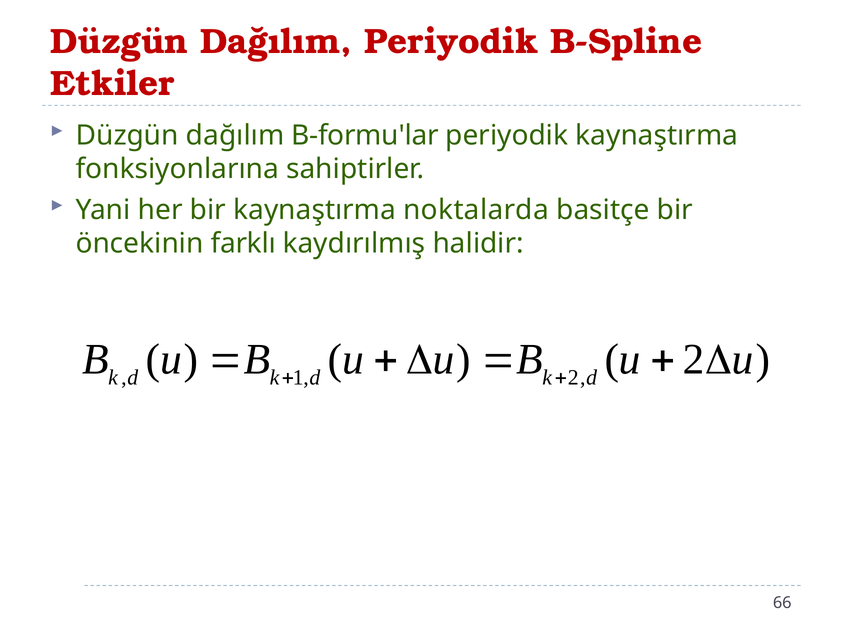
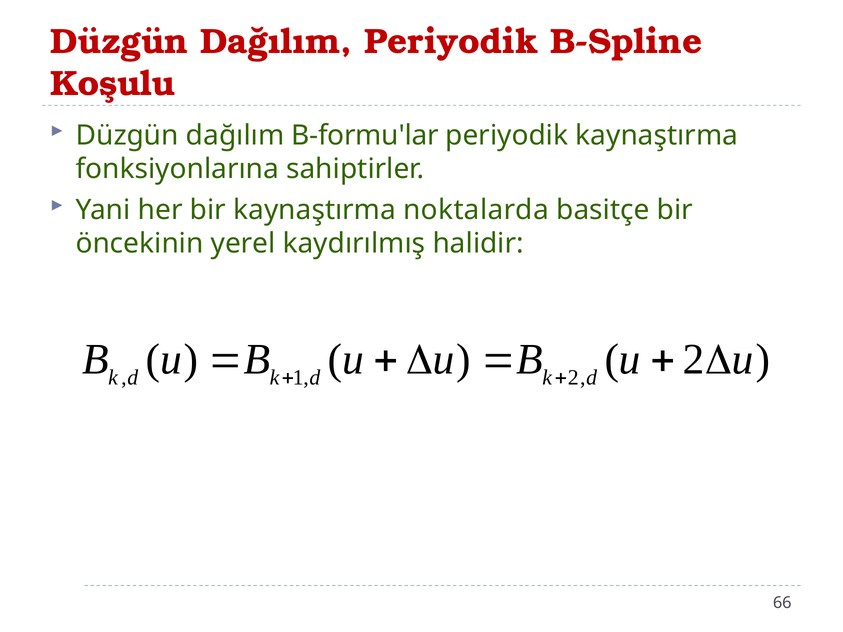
Etkiler: Etkiler -> Koşulu (113, 84)
farklı: farklı -> yerel (243, 244)
